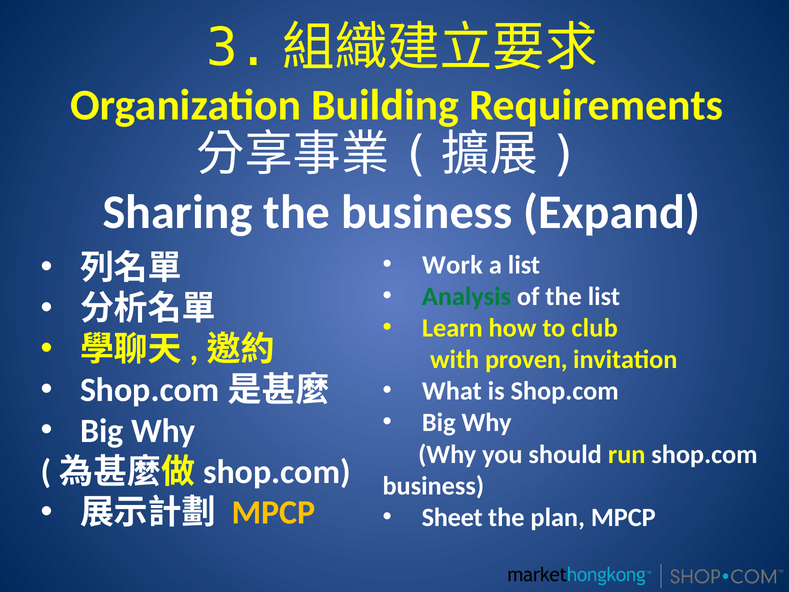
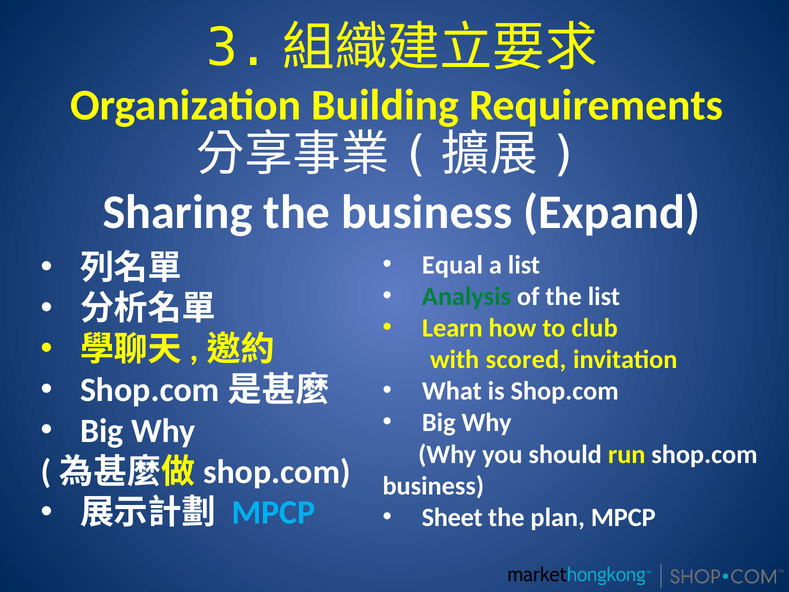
Work: Work -> Equal (452, 265)
proven: proven -> scored (526, 359)
MPCP colour: yellow -> light blue (273, 512)
